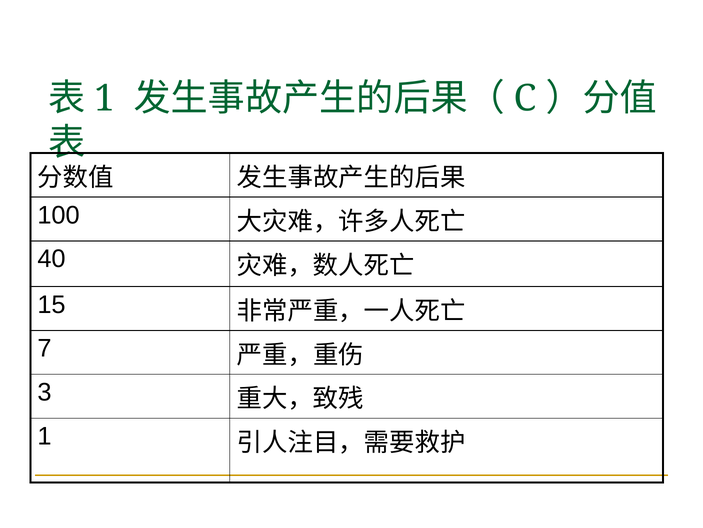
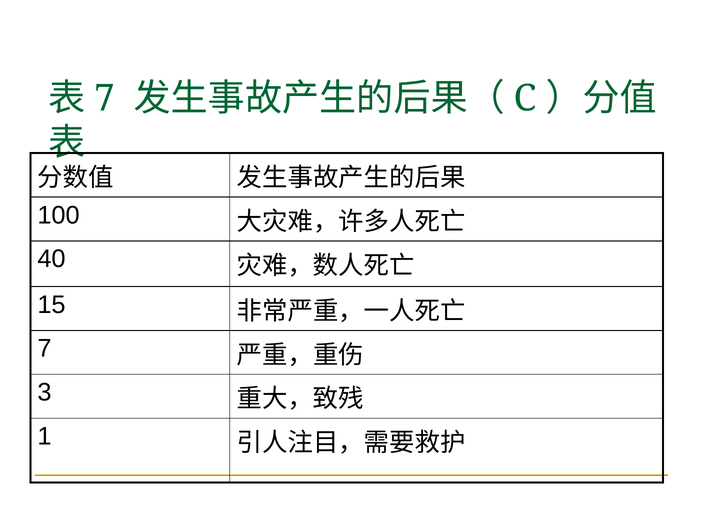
1: 1 -> 7 (105, 98)
